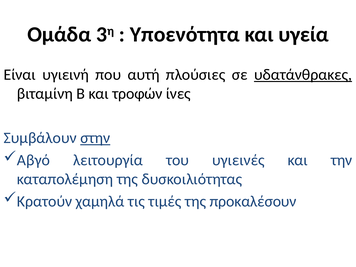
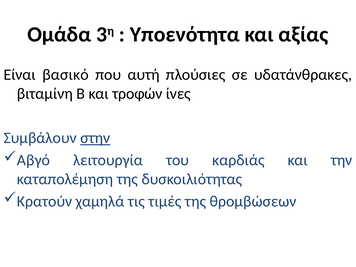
υγεία: υγεία -> αξίας (303, 34)
υγιεινή: υγιεινή -> βασικό (66, 75)
υδατάνθρακες underline: present -> none (303, 75)
υγιεινές: υγιεινές -> καρδιάς (238, 160)
προκαλέσουν: προκαλέσουν -> θρομβώσεων (253, 201)
